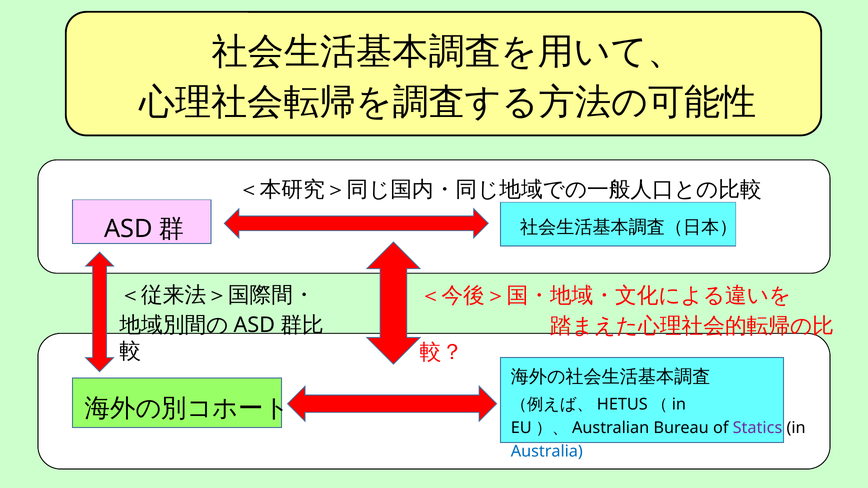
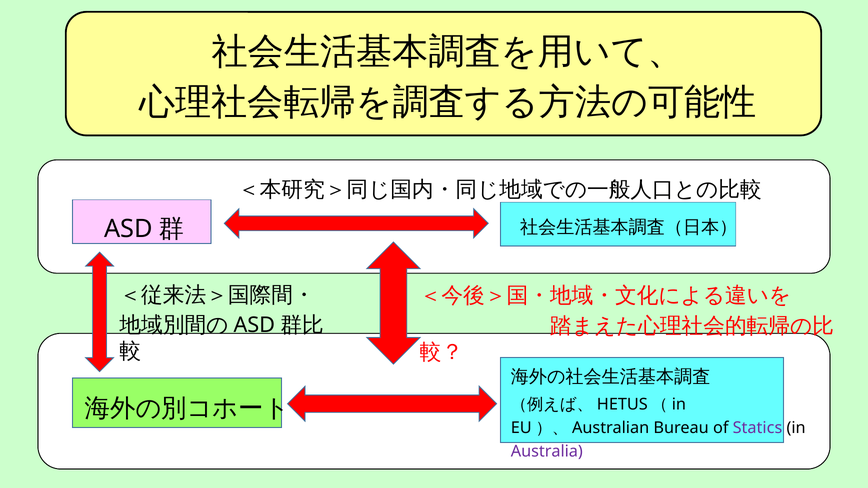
Australia colour: blue -> purple (547, 452)
